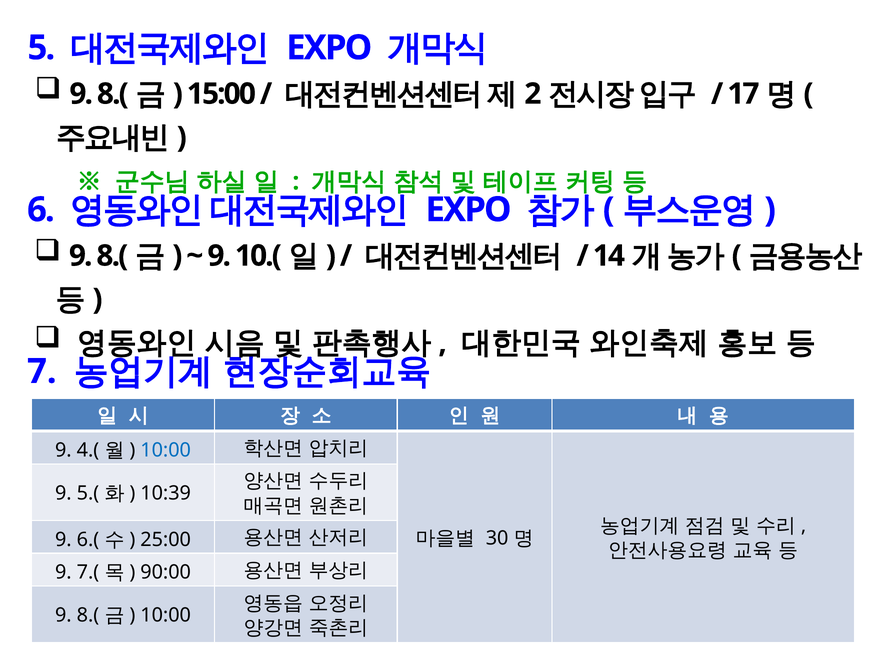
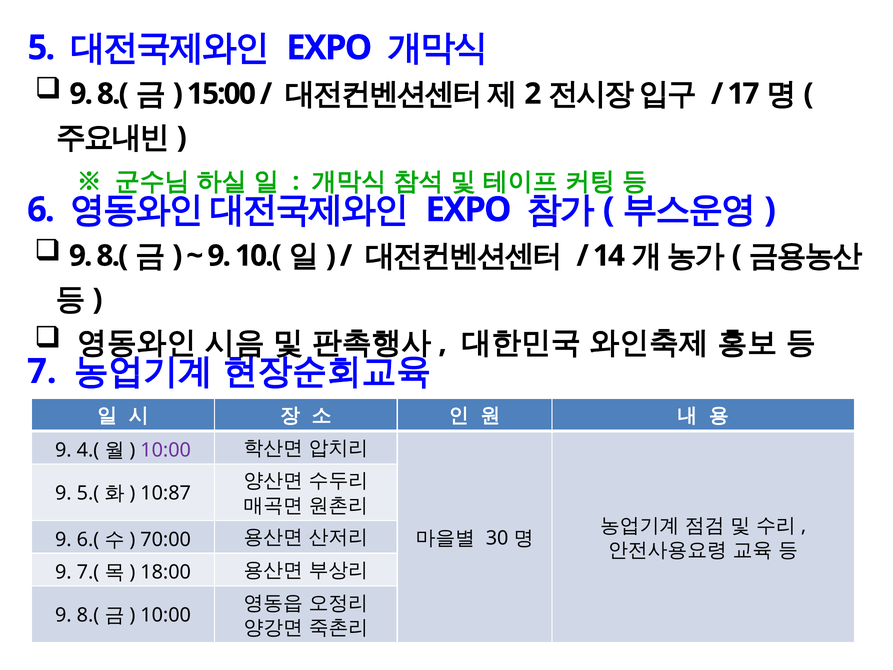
10:00 colour: blue -> purple (166, 450)
10:39: 10:39 -> 10:87 (166, 493)
25:00: 25:00 -> 70:00 (166, 539)
90:00: 90:00 -> 18:00 (166, 572)
